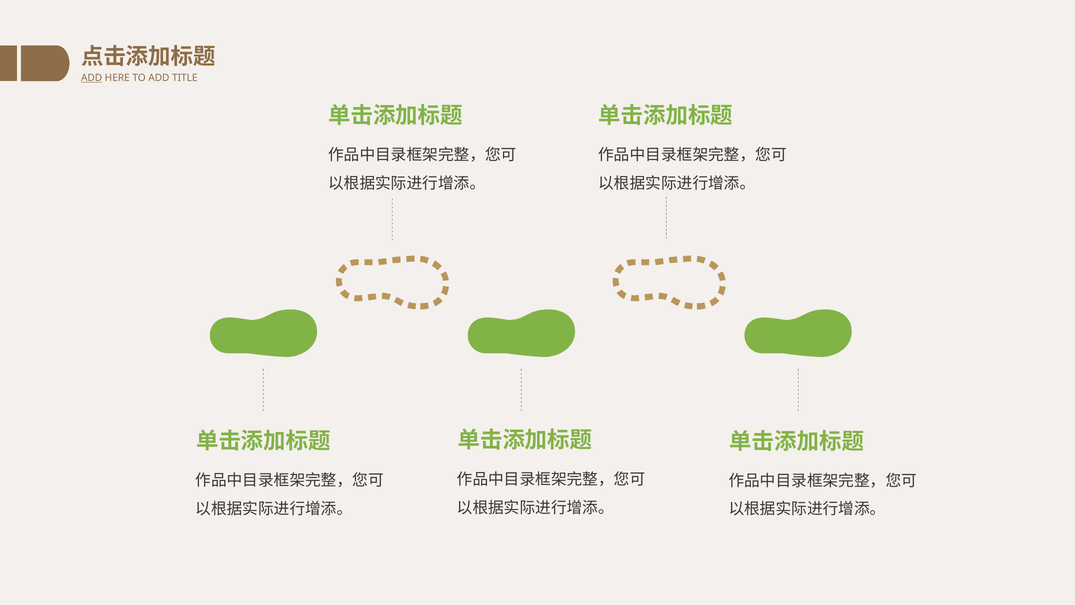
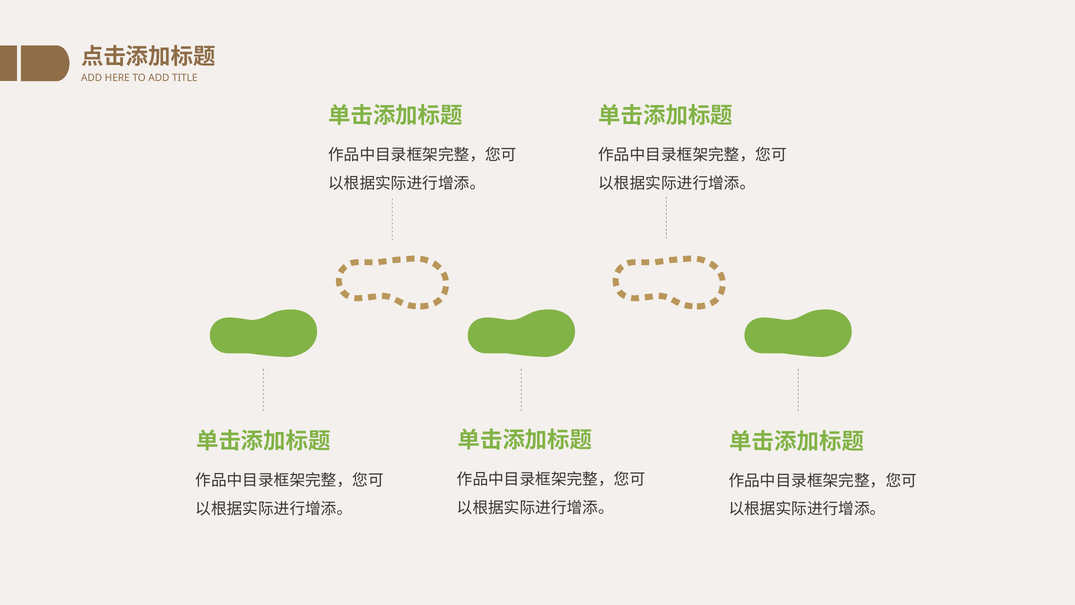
ADD underline: present -> none (92, 78)
